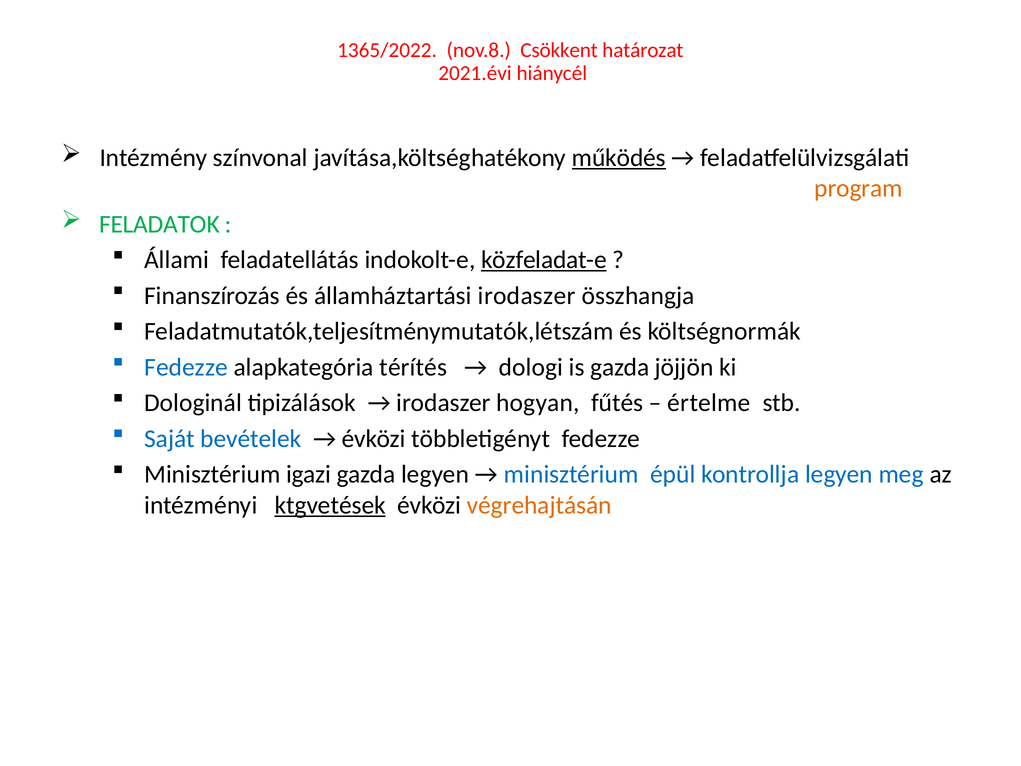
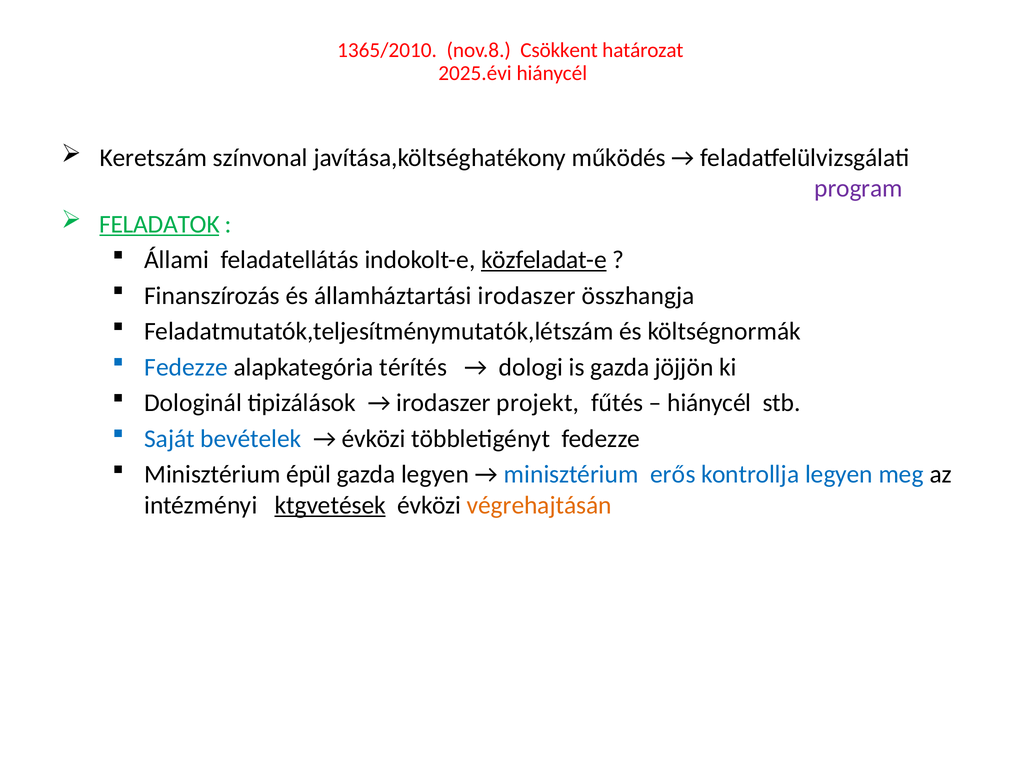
1365/2022: 1365/2022 -> 1365/2010 (387, 50)
2021.évi: 2021.évi -> 2025.évi (475, 73)
Intézmény: Intézmény -> Keretszám (153, 158)
működés underline: present -> none (619, 158)
program colour: orange -> purple (858, 188)
FELADATOK underline: none -> present (159, 224)
hogyan: hogyan -> projekt (538, 403)
értelme: értelme -> hiánycél (709, 403)
igazi: igazi -> épül (309, 474)
épül: épül -> erős (673, 474)
